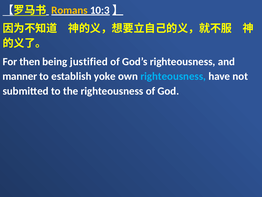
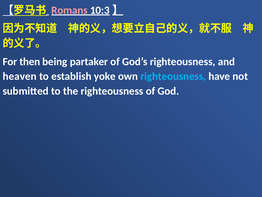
Romans colour: yellow -> pink (69, 10)
justified: justified -> partaker (89, 61)
manner: manner -> heaven (20, 76)
